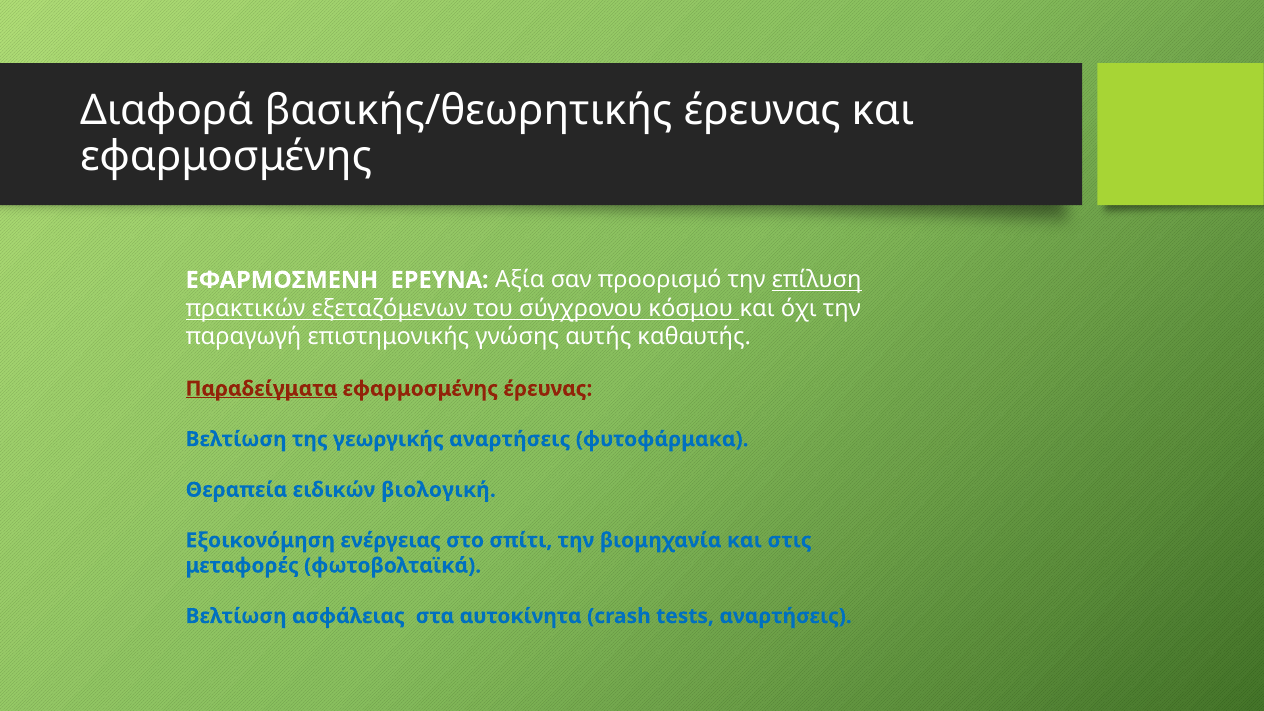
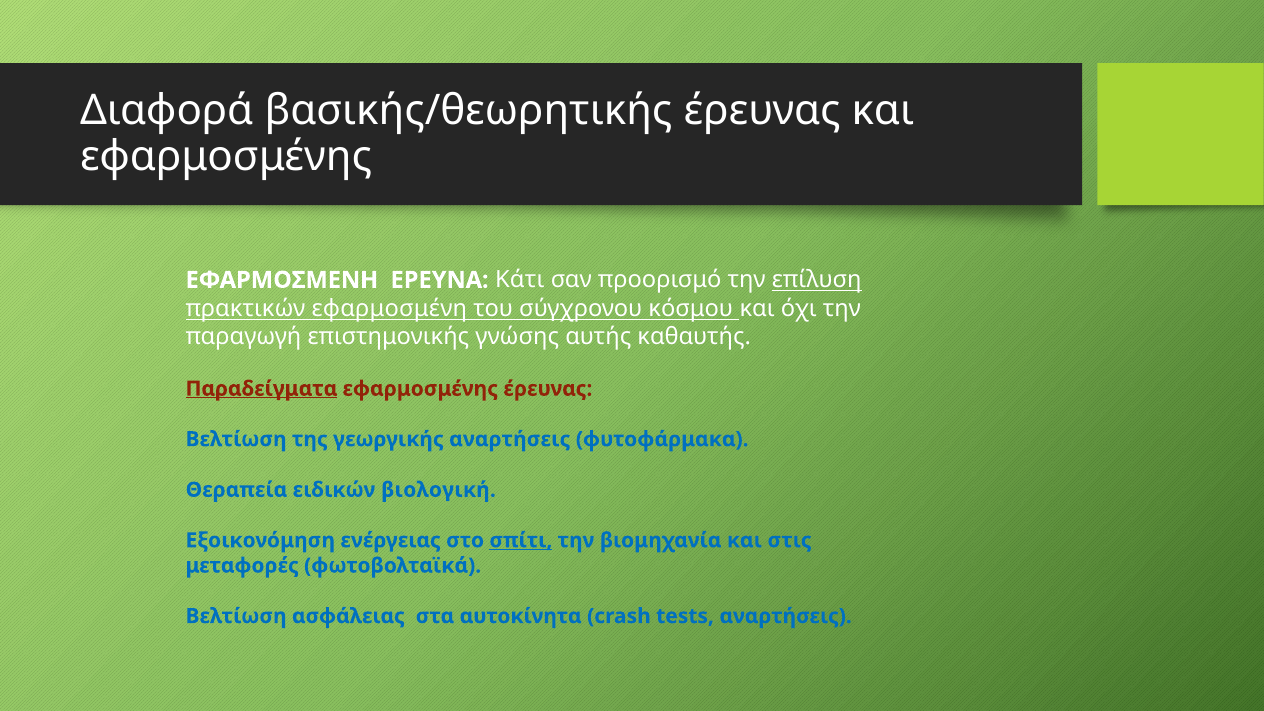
Αξία: Αξία -> Κάτι (520, 280)
εξεταζόμενων: εξεταζόμενων -> εφαρμοσμένη (389, 308)
σπίτι underline: none -> present (521, 540)
